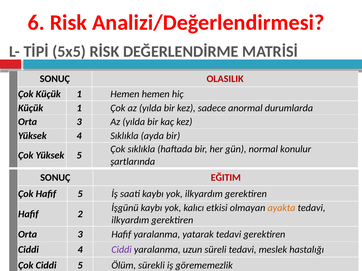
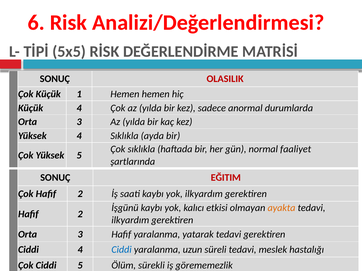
1: 1 -> 4 (79, 108)
konulur: konulur -> faaliyet (296, 149)
Çok Hafif 5: 5 -> 2 (80, 194)
Ciddi colour: purple -> blue (122, 250)
